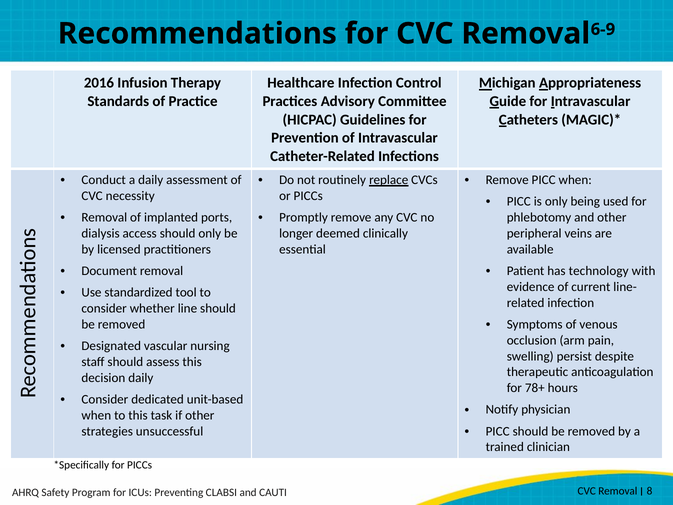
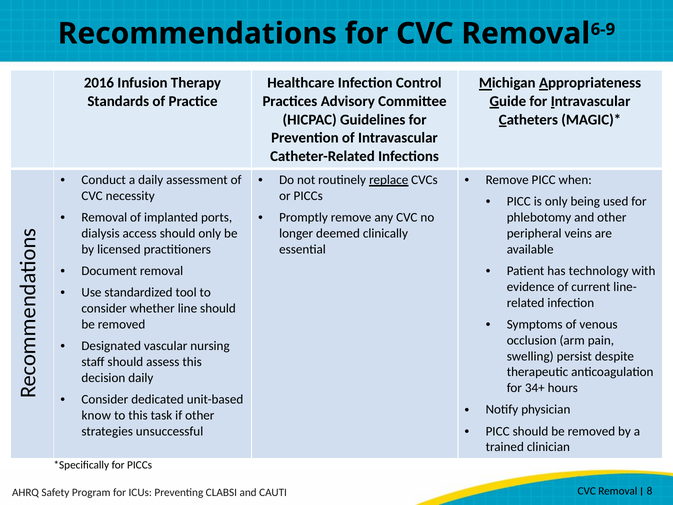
78+: 78+ -> 34+ (535, 388)
when: when -> know (96, 415)
